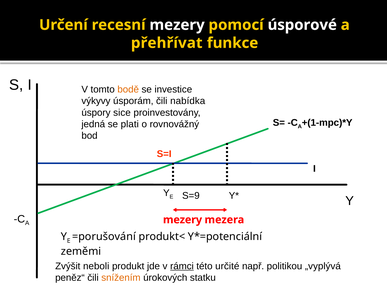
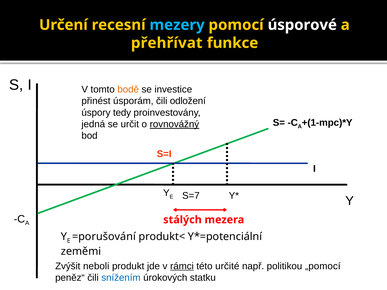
mezery colour: white -> light blue (177, 25)
výkyvy: výkyvy -> přinést (96, 101)
nabídka: nabídka -> odložení (188, 101)
sice: sice -> tedy (122, 113)
plati: plati -> určit (130, 124)
rovnovážný underline: none -> present (174, 124)
S=9: S=9 -> S=7 (191, 196)
mezery: mezery -> stálých (182, 220)
„vyplývá: „vyplývá -> „pomocí (323, 266)
snížením colour: orange -> blue (121, 278)
